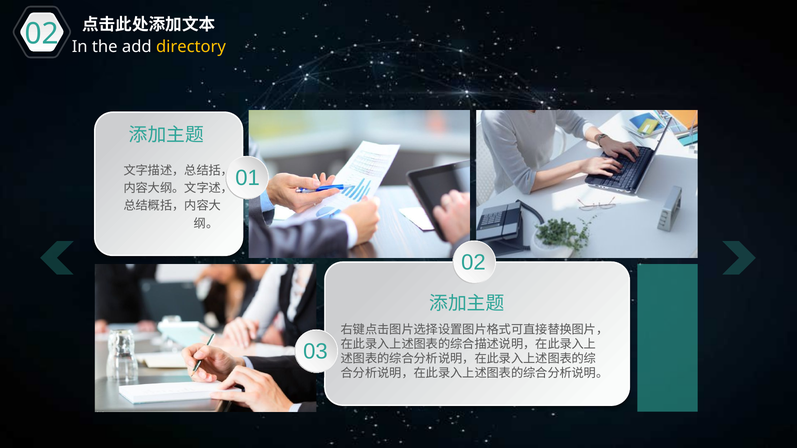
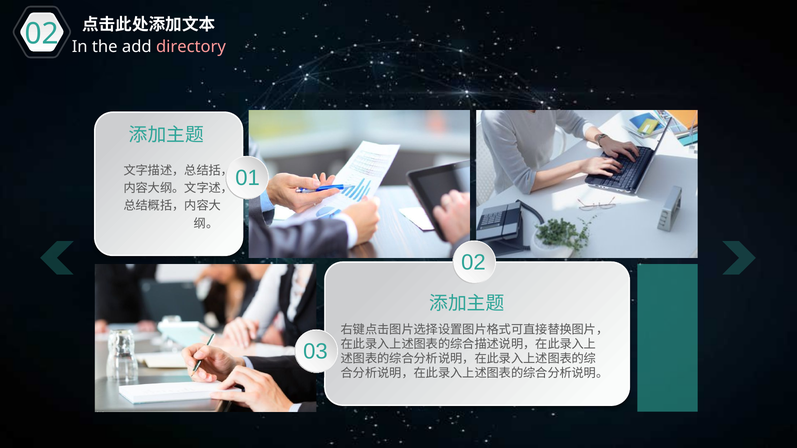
directory colour: yellow -> pink (191, 47)
